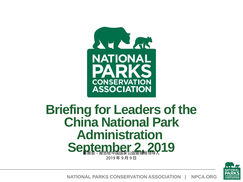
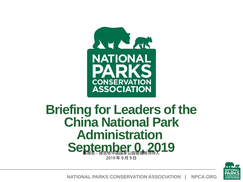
2: 2 -> 0 (140, 148)
